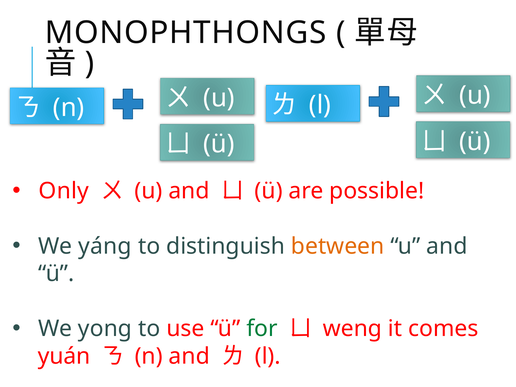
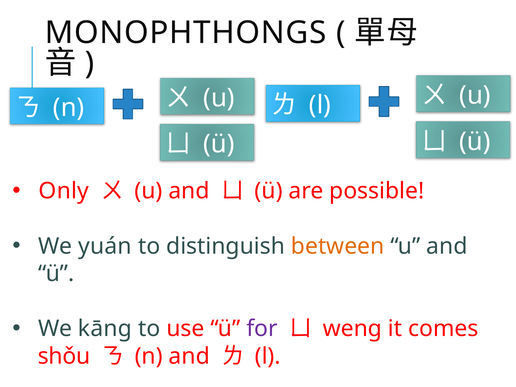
yáng: yáng -> yuán (105, 246)
yong: yong -> kāng (105, 329)
for colour: green -> purple (262, 329)
yuán: yuán -> shǒu (64, 356)
